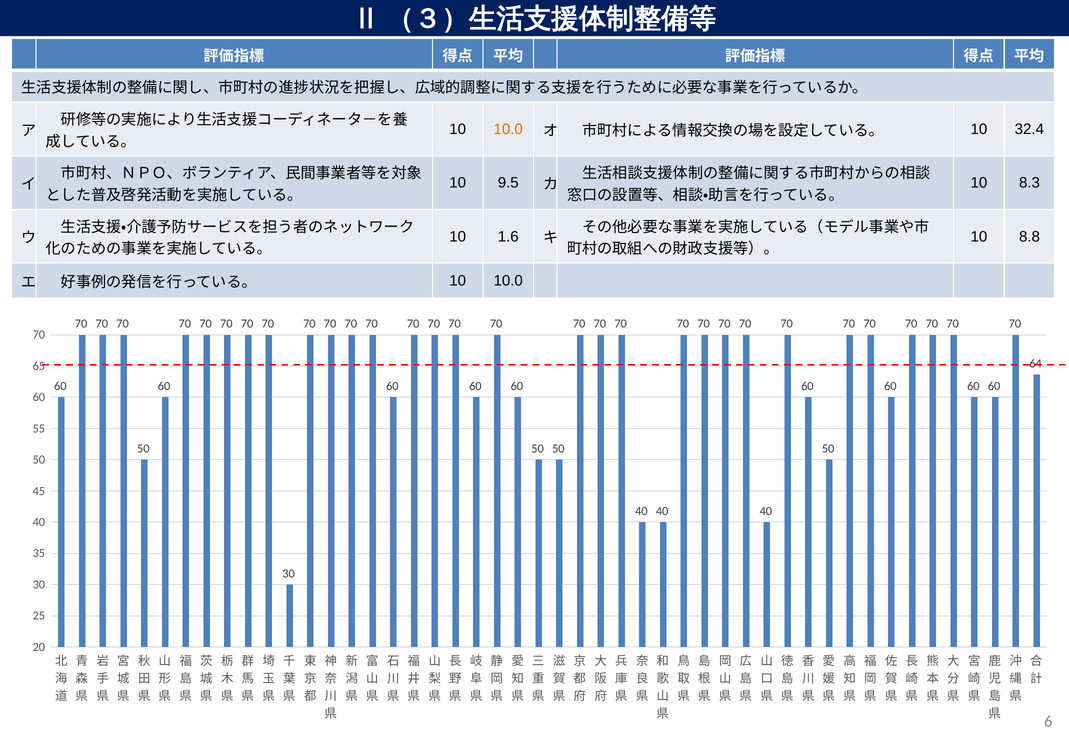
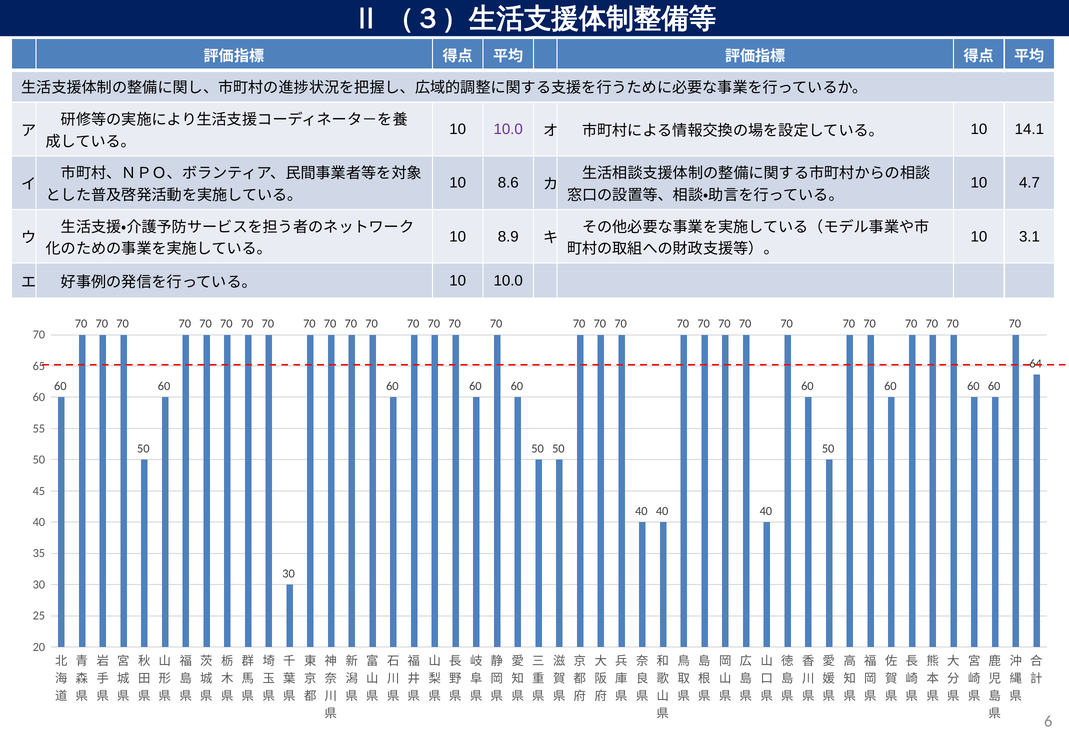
10.0 colour: orange -> purple (508, 129)
32.4: 32.4 -> 14.1 (1029, 129)
9.5: 9.5 -> 8.6 (508, 183)
8.3: 8.3 -> 4.7 (1029, 183)
1.6: 1.6 -> 8.9 (508, 237)
8.8: 8.8 -> 3.1 (1029, 237)
